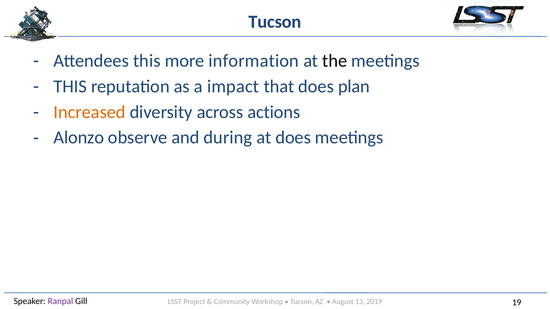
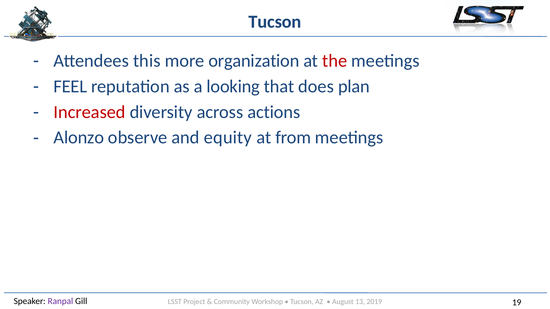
information: information -> organization (254, 61)
the colour: black -> red (335, 61)
THIS: THIS -> FEEL (70, 86)
impact: impact -> looking (233, 86)
Increased colour: orange -> red (90, 112)
during: during -> equity (228, 138)
at does: does -> from (293, 138)
